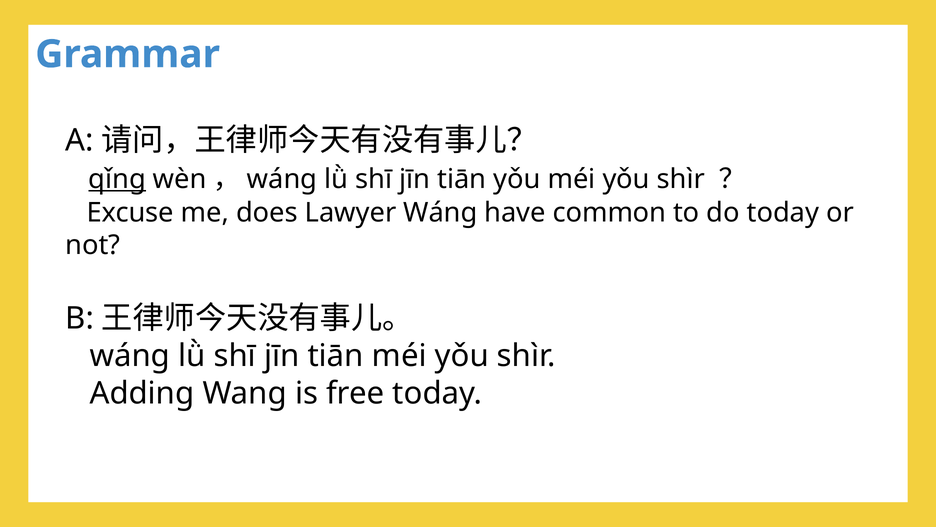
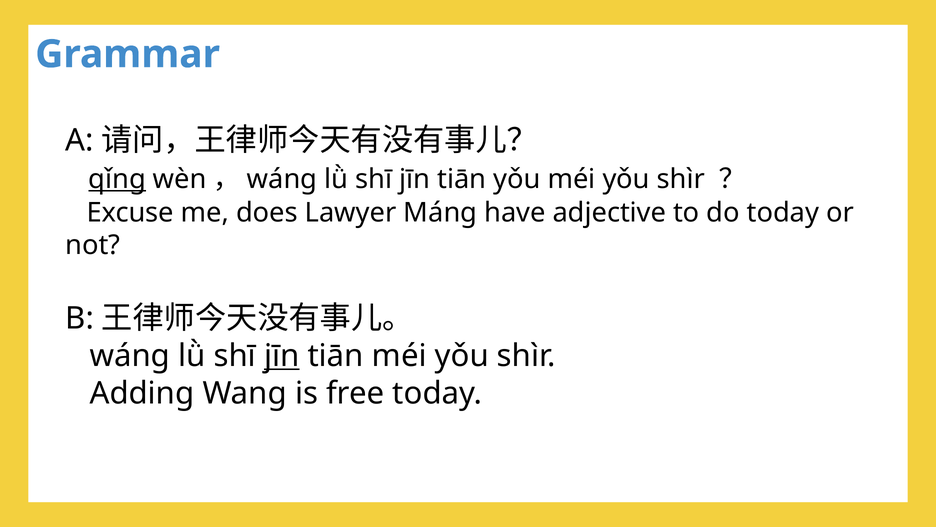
Lawyer Wáng: Wáng -> Máng (440, 212)
common: common -> adjective (609, 212)
jīn underline: none -> present (282, 355)
